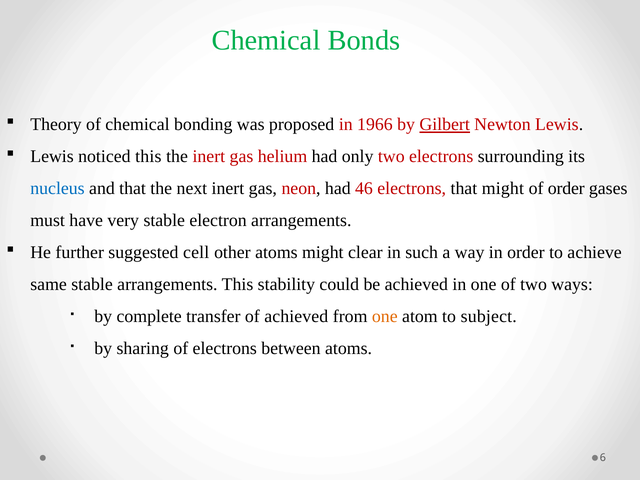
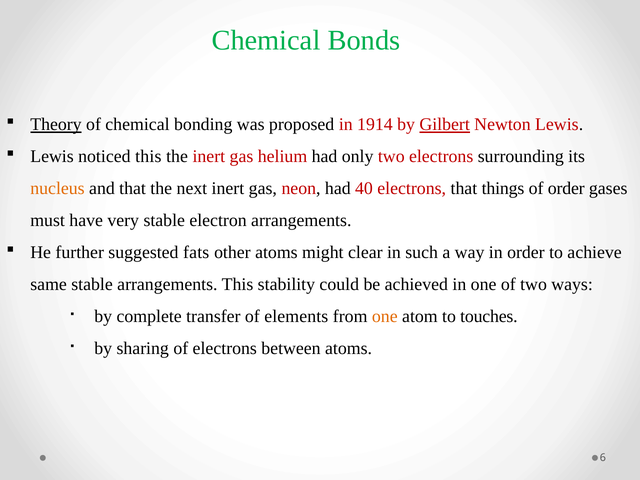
Theory underline: none -> present (56, 125)
1966: 1966 -> 1914 (375, 125)
nucleus colour: blue -> orange (57, 189)
46: 46 -> 40 (364, 189)
that might: might -> things (503, 189)
cell: cell -> fats (196, 253)
of achieved: achieved -> elements (296, 317)
subject: subject -> touches (489, 317)
